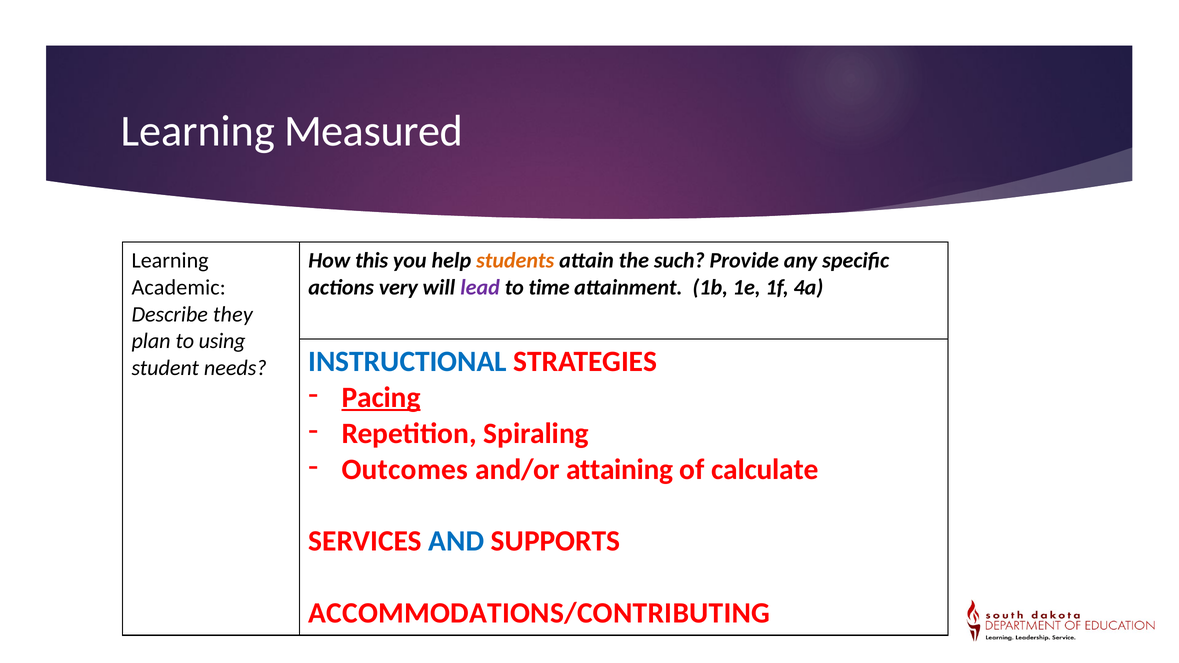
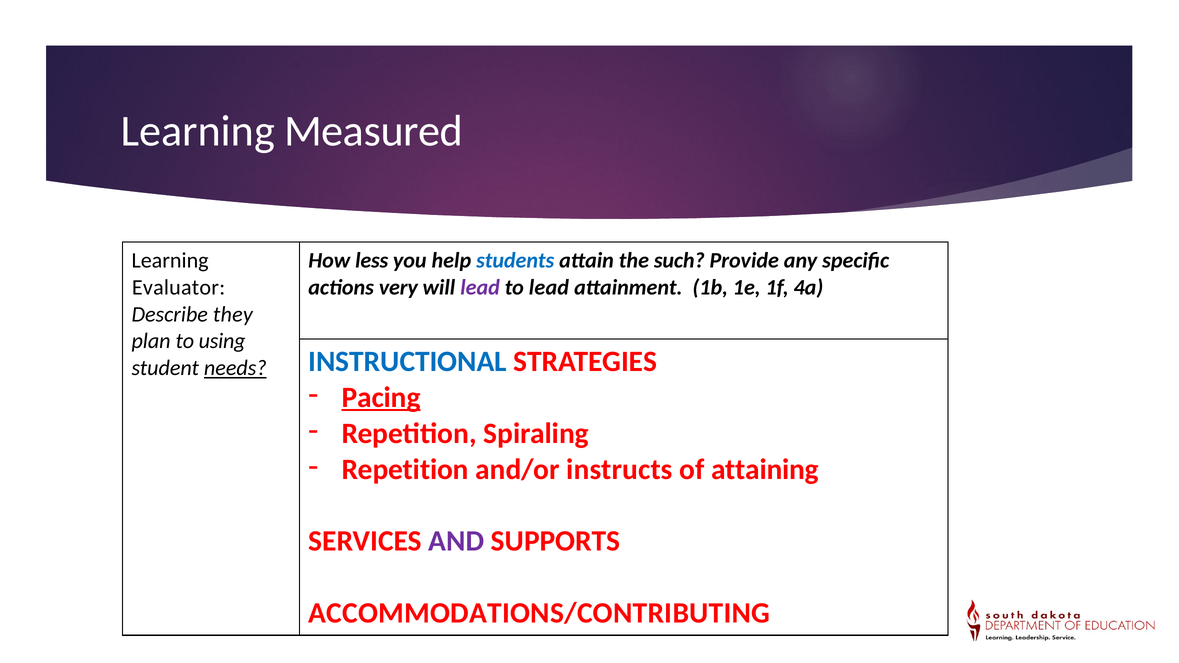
this: this -> less (372, 260)
students colour: orange -> blue (515, 260)
Academic: Academic -> Evaluator (179, 287)
to time: time -> lead (549, 287)
needs underline: none -> present (235, 368)
Outcomes: Outcomes -> Repetition (405, 469)
attaining: attaining -> instructs (619, 469)
calculate: calculate -> attaining (765, 469)
AND colour: blue -> purple (456, 541)
